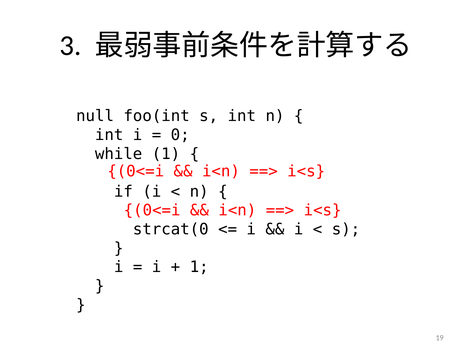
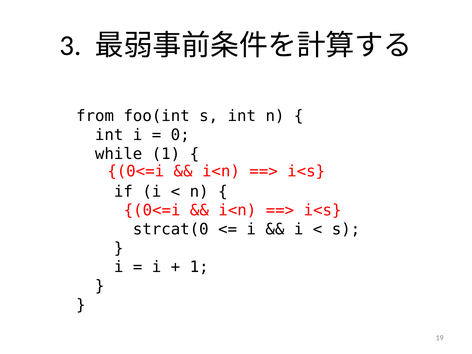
null: null -> from (95, 116)
